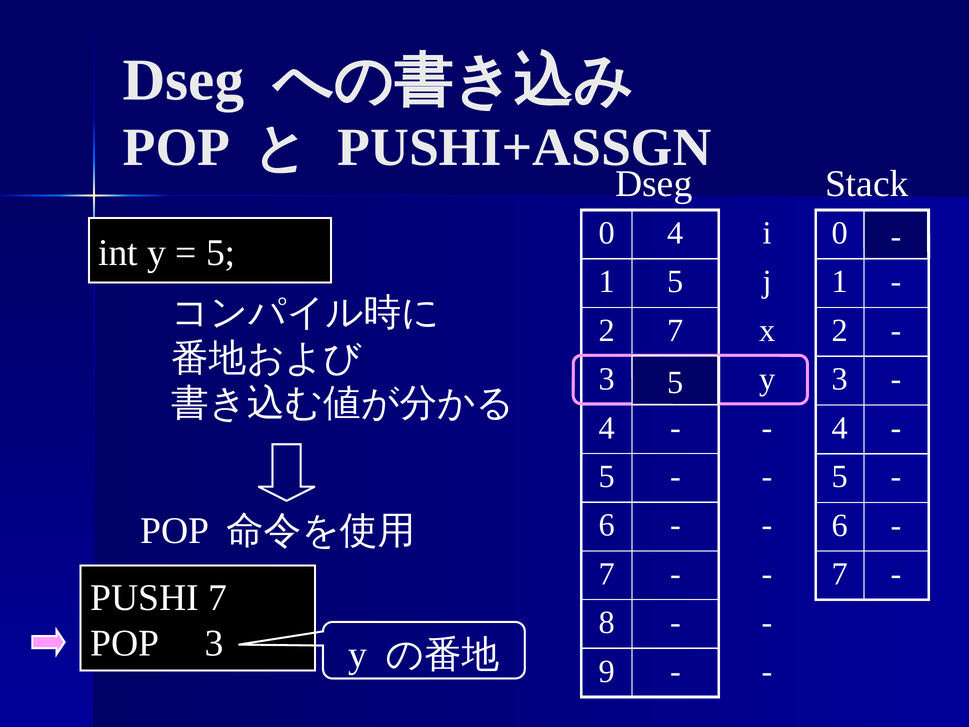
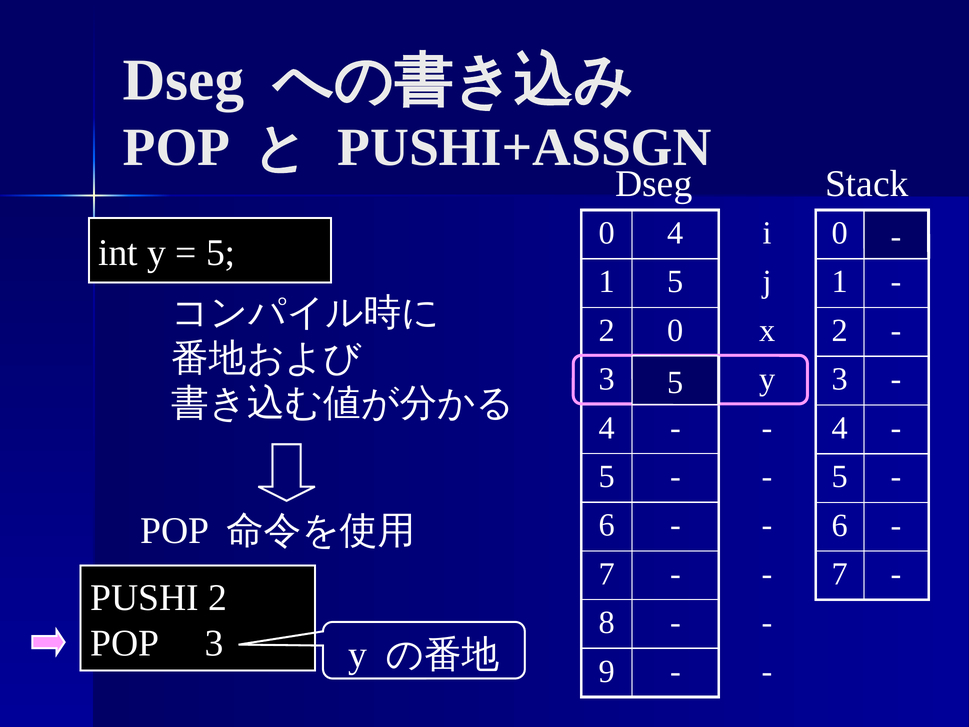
2 7: 7 -> 0 (675, 330)
PUSHI 7: 7 -> 2 (218, 598)
